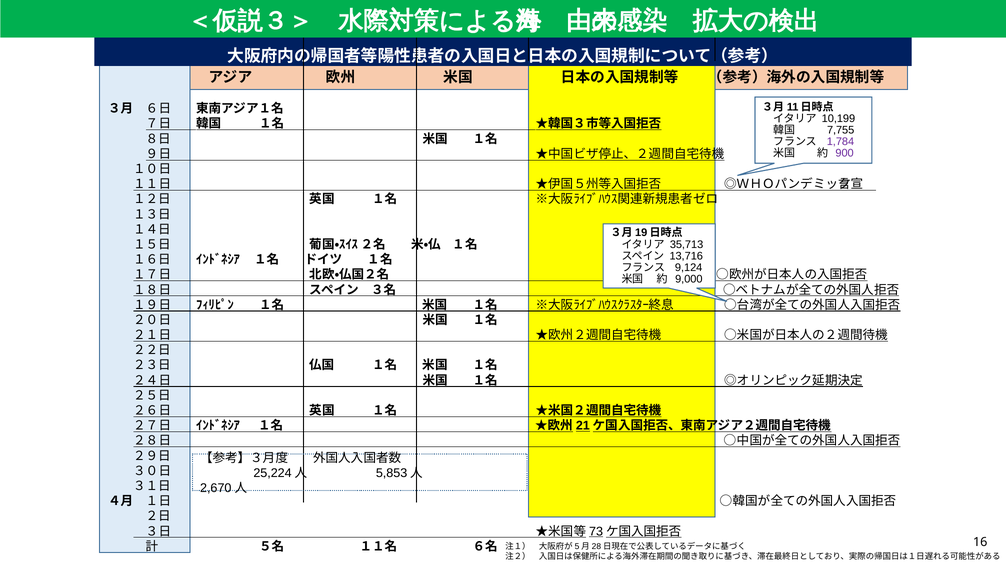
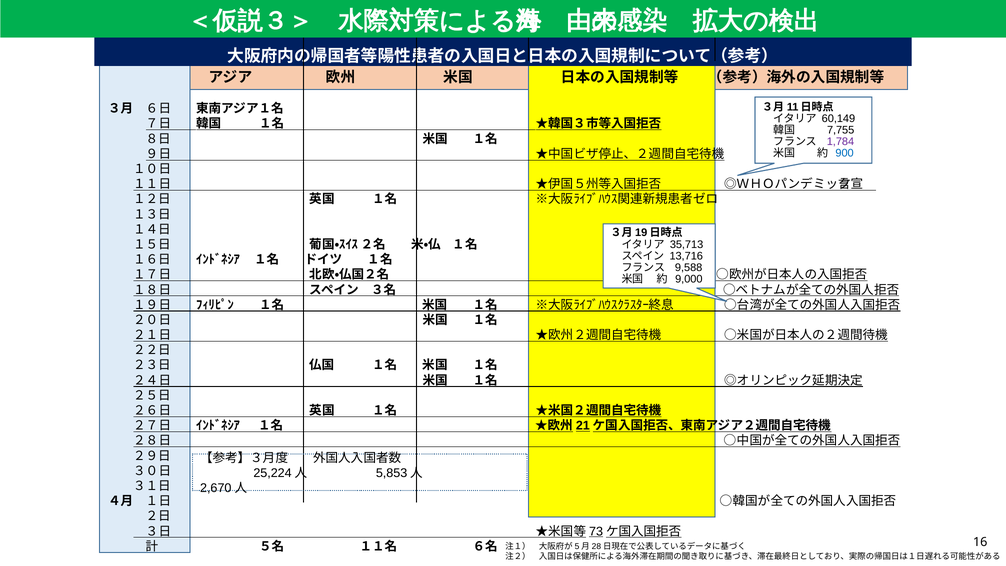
10,199: 10,199 -> 60,149 (838, 119)
900 colour: purple -> blue (845, 153)
9,124: 9,124 -> 9,588 (689, 267)
